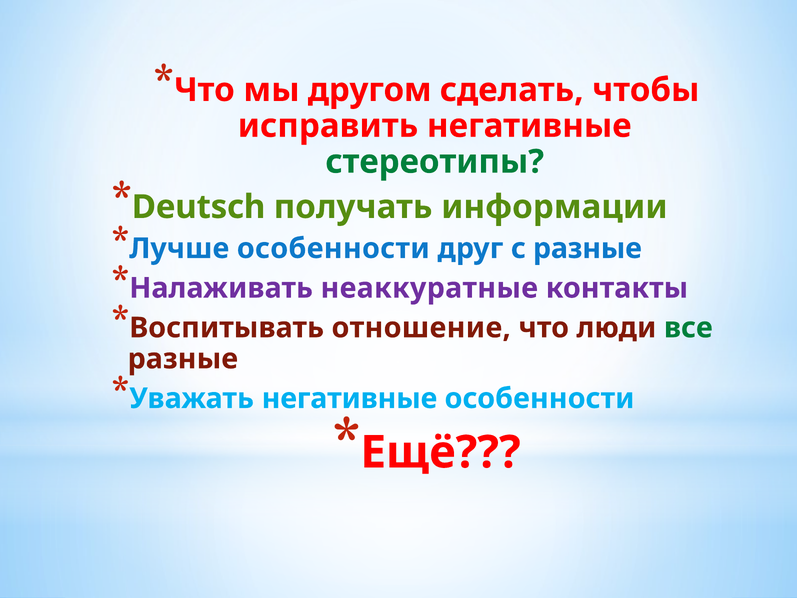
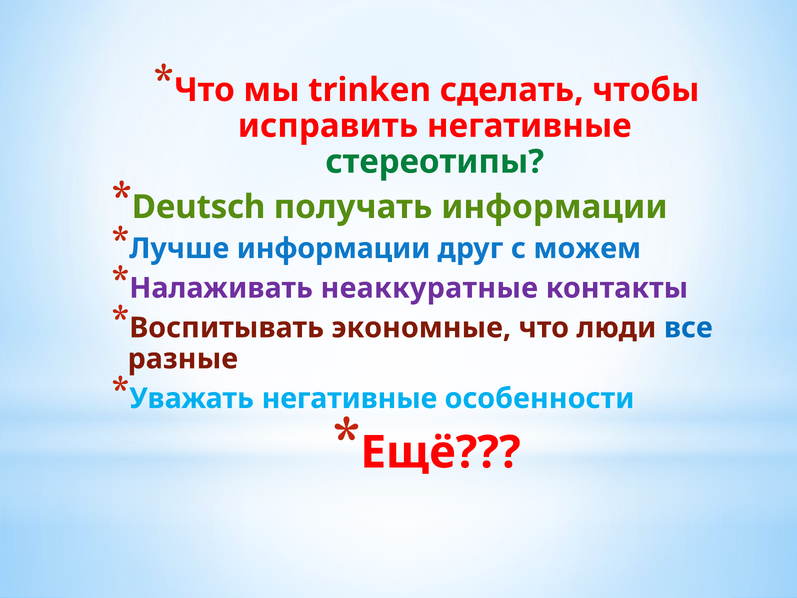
другом: другом -> trinken (370, 90)
Лучше особенности: особенности -> информации (334, 248)
с разные: разные -> можем (587, 248)
отношение: отношение -> экономные (421, 328)
все colour: green -> blue (688, 328)
